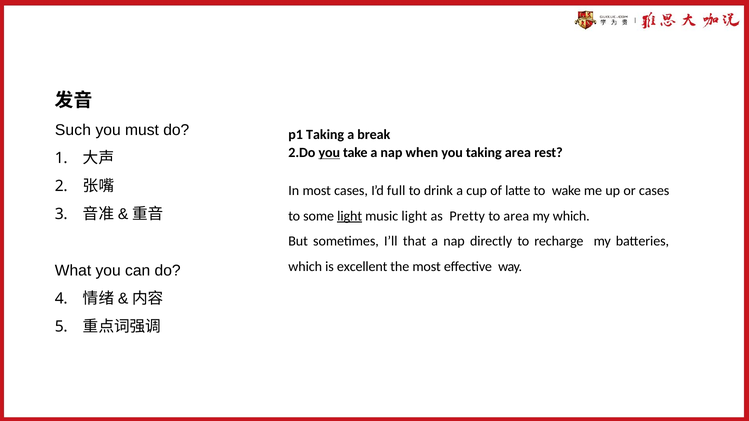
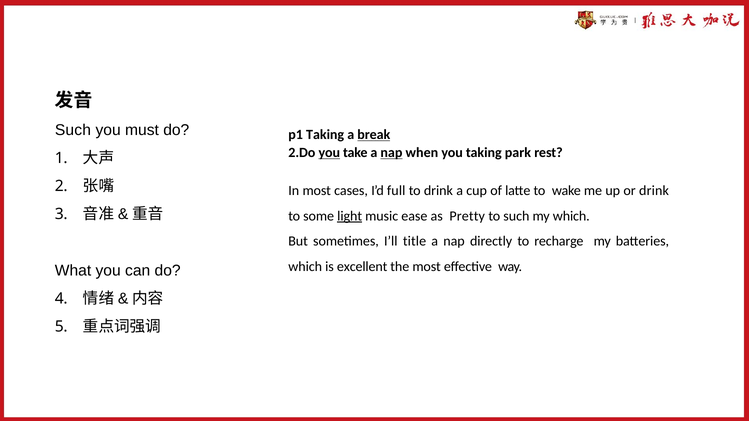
break underline: none -> present (374, 135)
nap underline: none -> present (391, 153)
taking area: area -> park (518, 153)
or cases: cases -> drink (654, 191)
music light: light -> ease (414, 216)
to area: area -> such (516, 216)
that: that -> title (415, 242)
